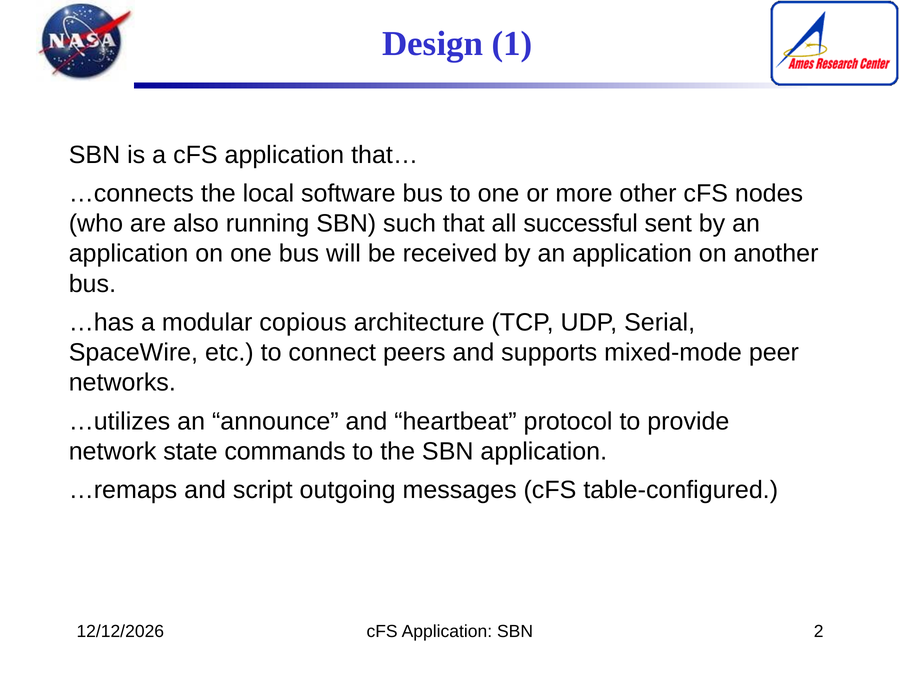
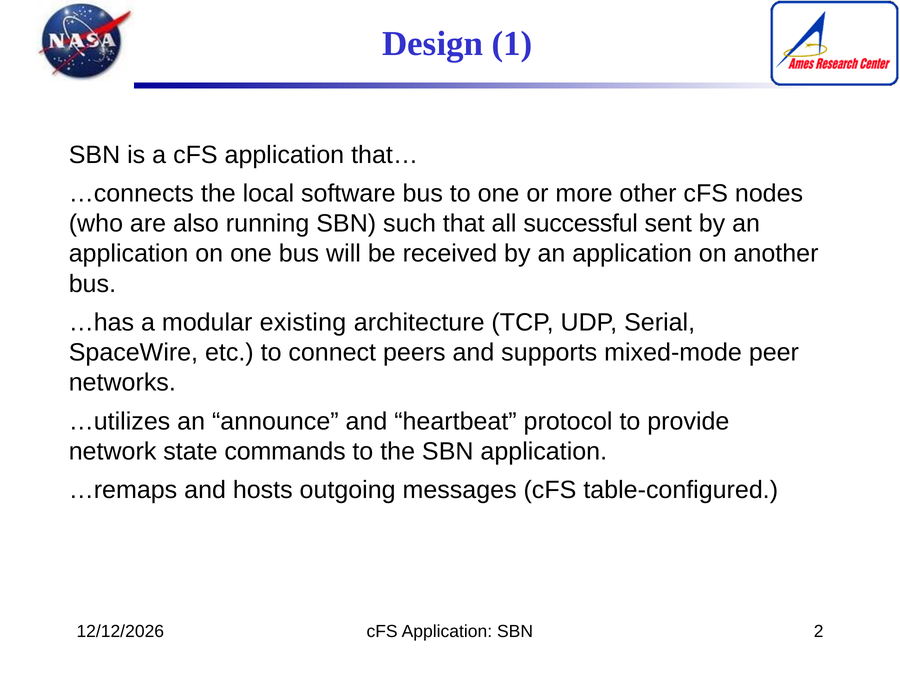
copious: copious -> existing (303, 323)
script: script -> hosts (263, 490)
